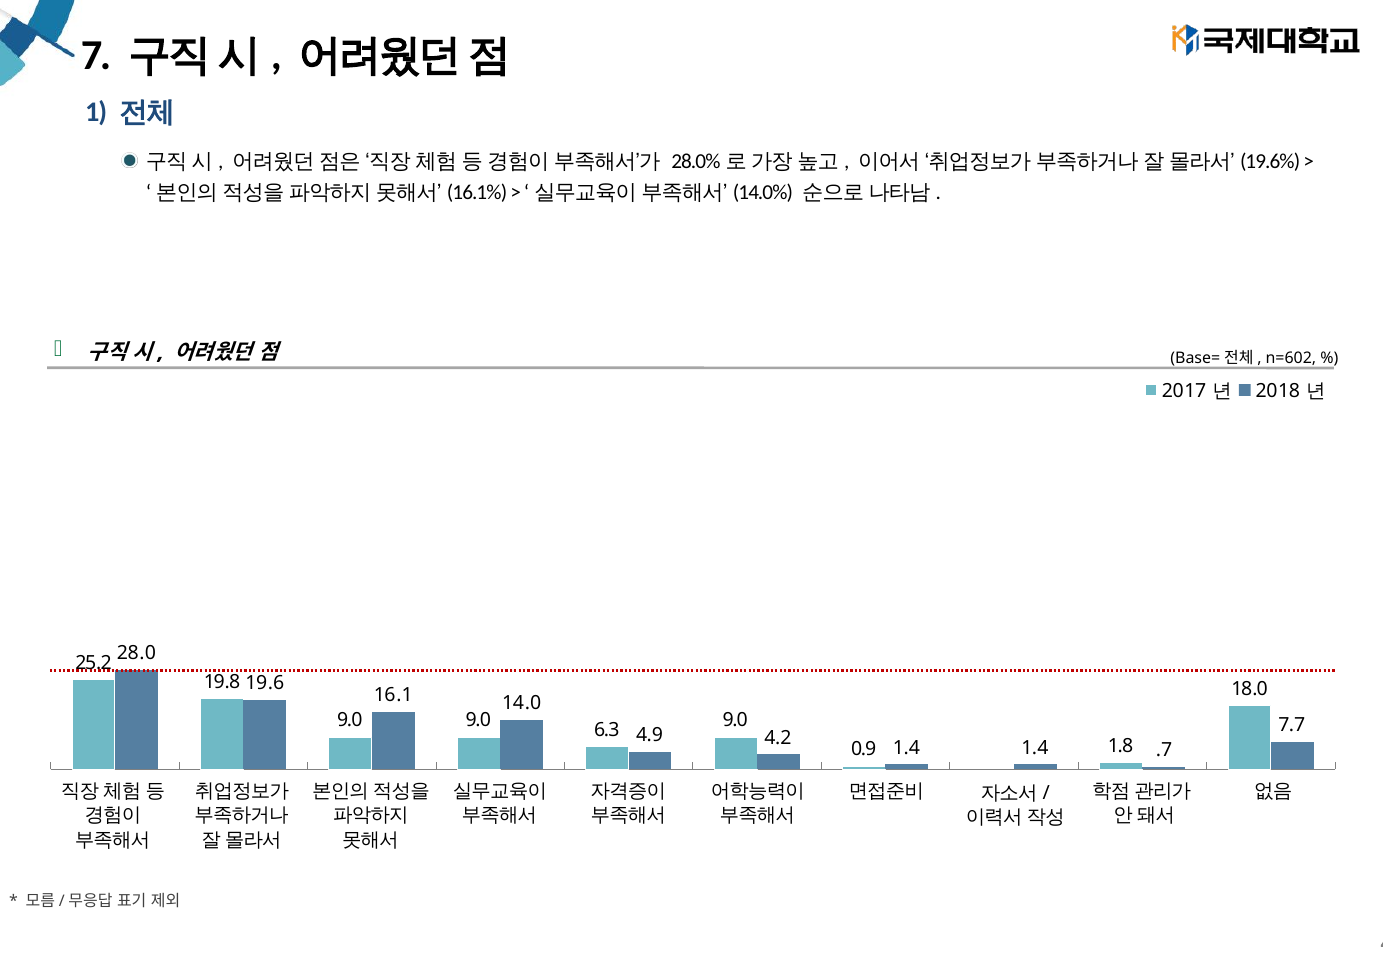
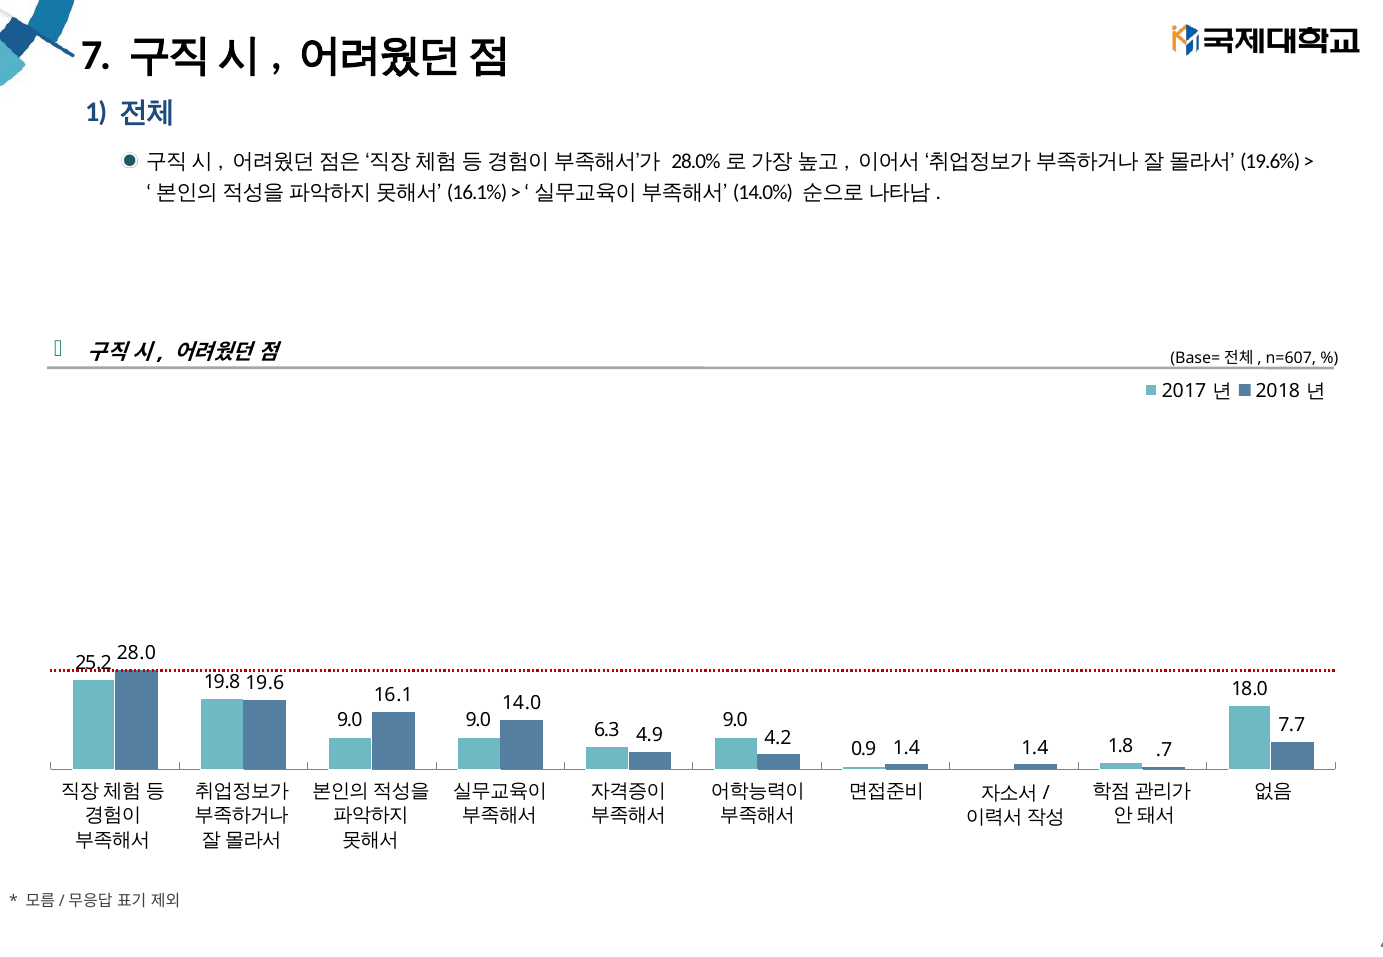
n=602: n=602 -> n=607 (1291, 358)
